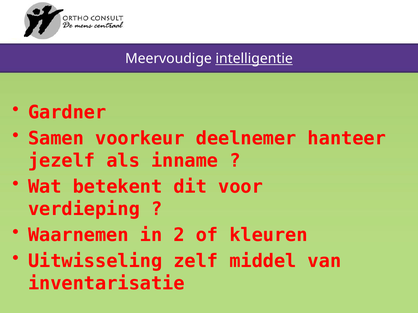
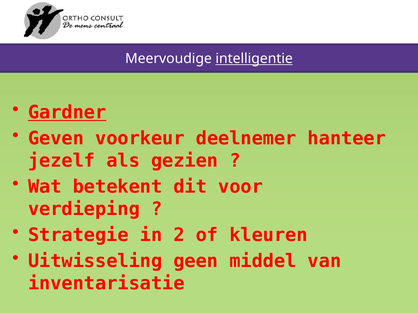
Gardner underline: none -> present (67, 113)
Samen: Samen -> Geven (56, 139)
inname: inname -> gezien (185, 161)
Waarnemen: Waarnemen -> Strategie (78, 235)
zelf: zelf -> geen (196, 261)
